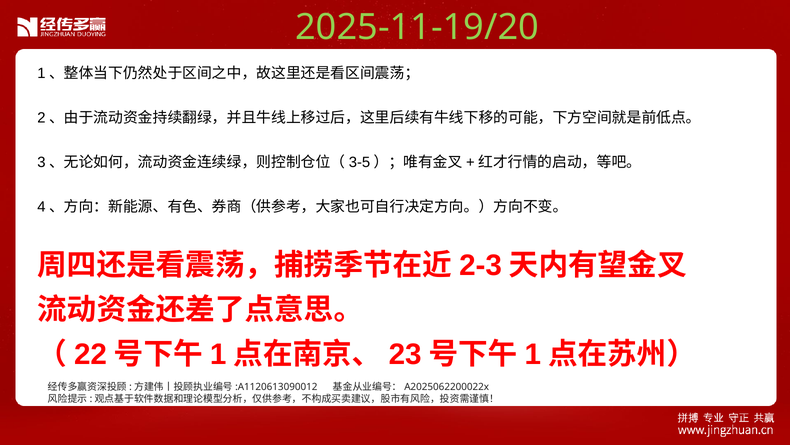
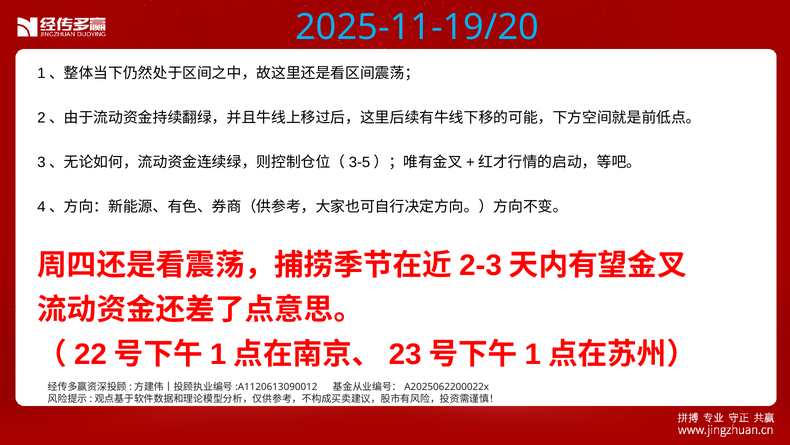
2025-11-19/20 colour: light green -> light blue (417, 27)
